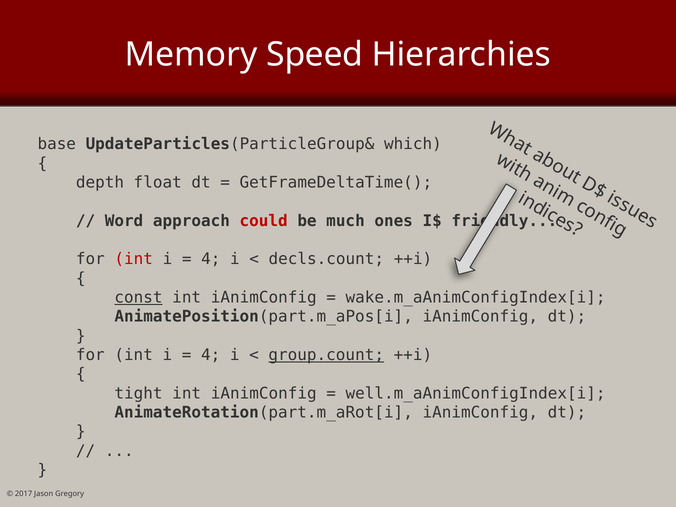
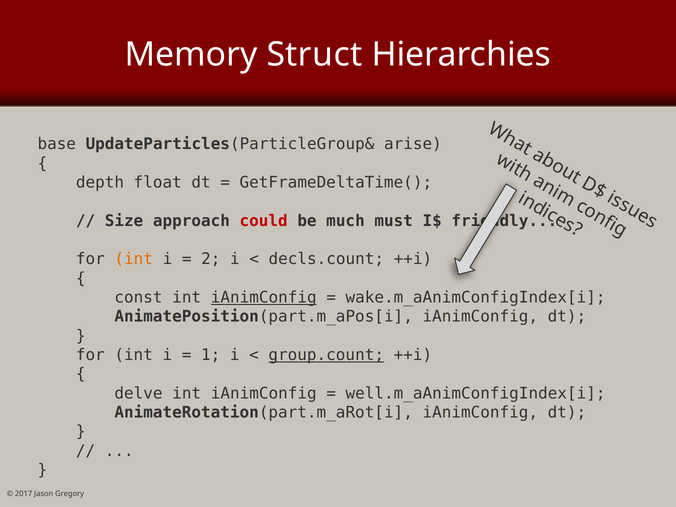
Speed: Speed -> Struct (314, 54)
which: which -> arise (413, 144)
Word: Word -> Size (124, 221)
ones: ones -> must (394, 221)
int colour: red -> orange (134, 259)
4: 4 -> 2 (211, 259)
const underline: present -> none (139, 297)
iAnimConfig underline: none -> present (264, 297)
4: 4 -> 1 (211, 355)
tight: tight -> delve (139, 393)
